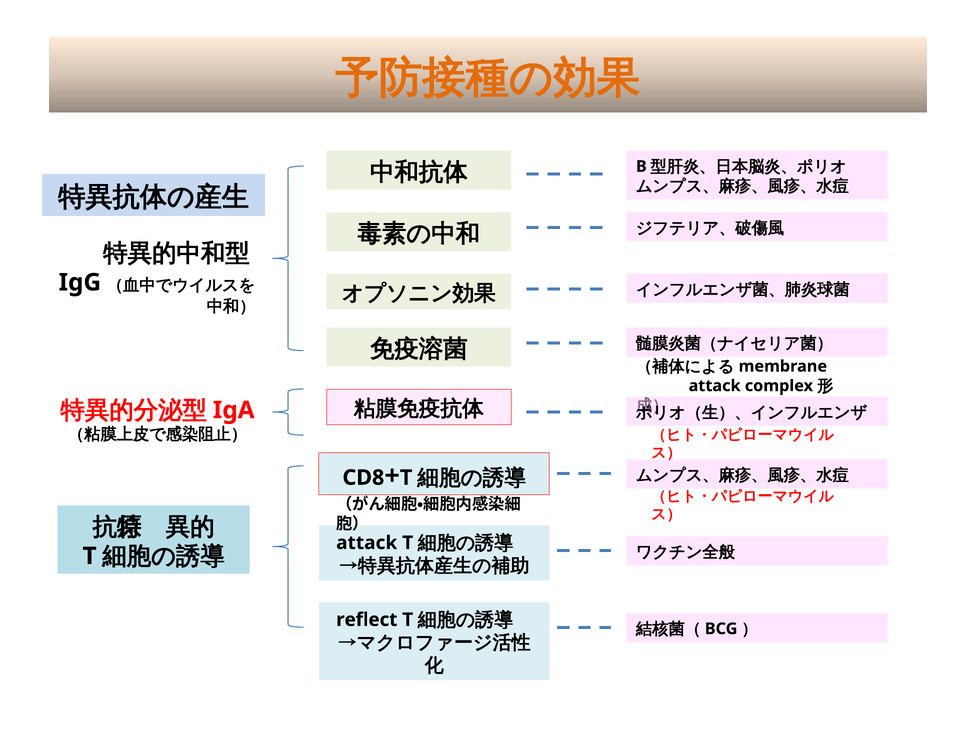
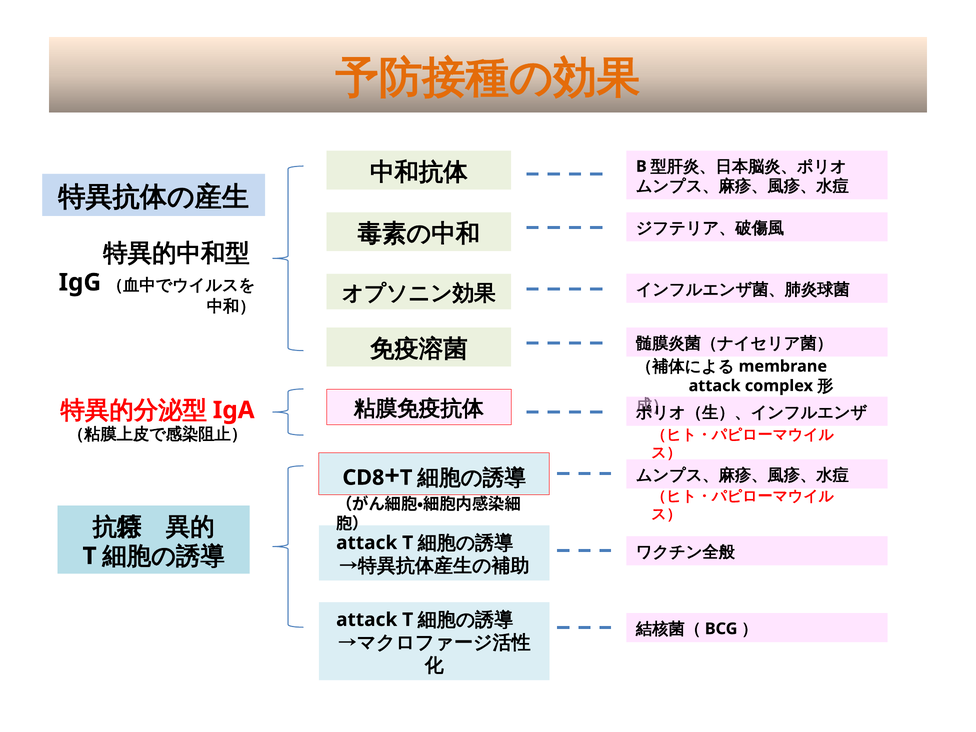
reflect: reflect -> attack (367, 620)
